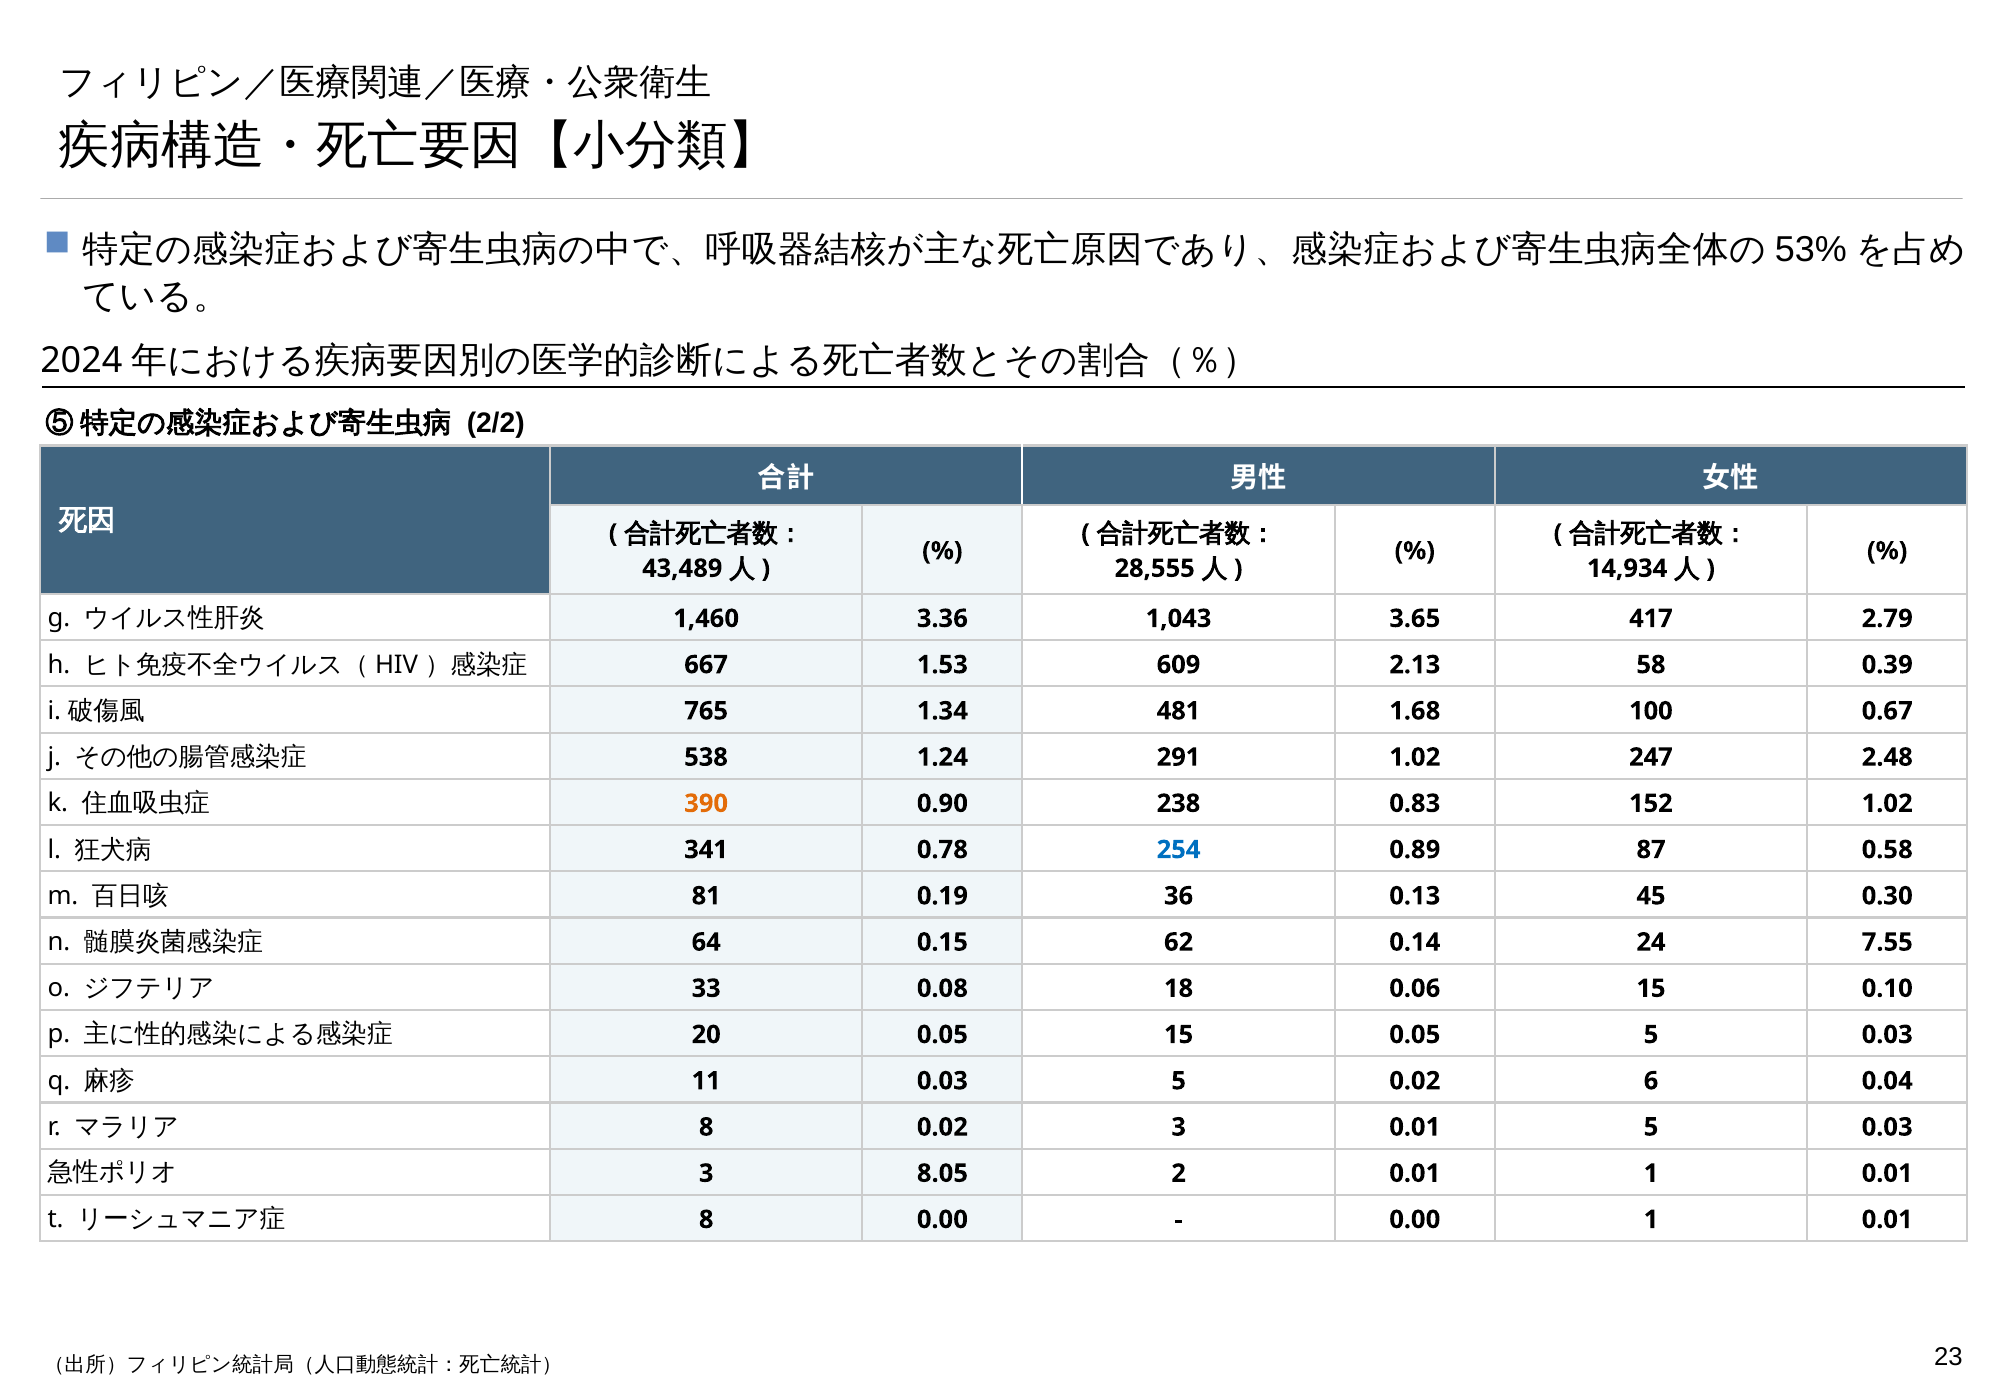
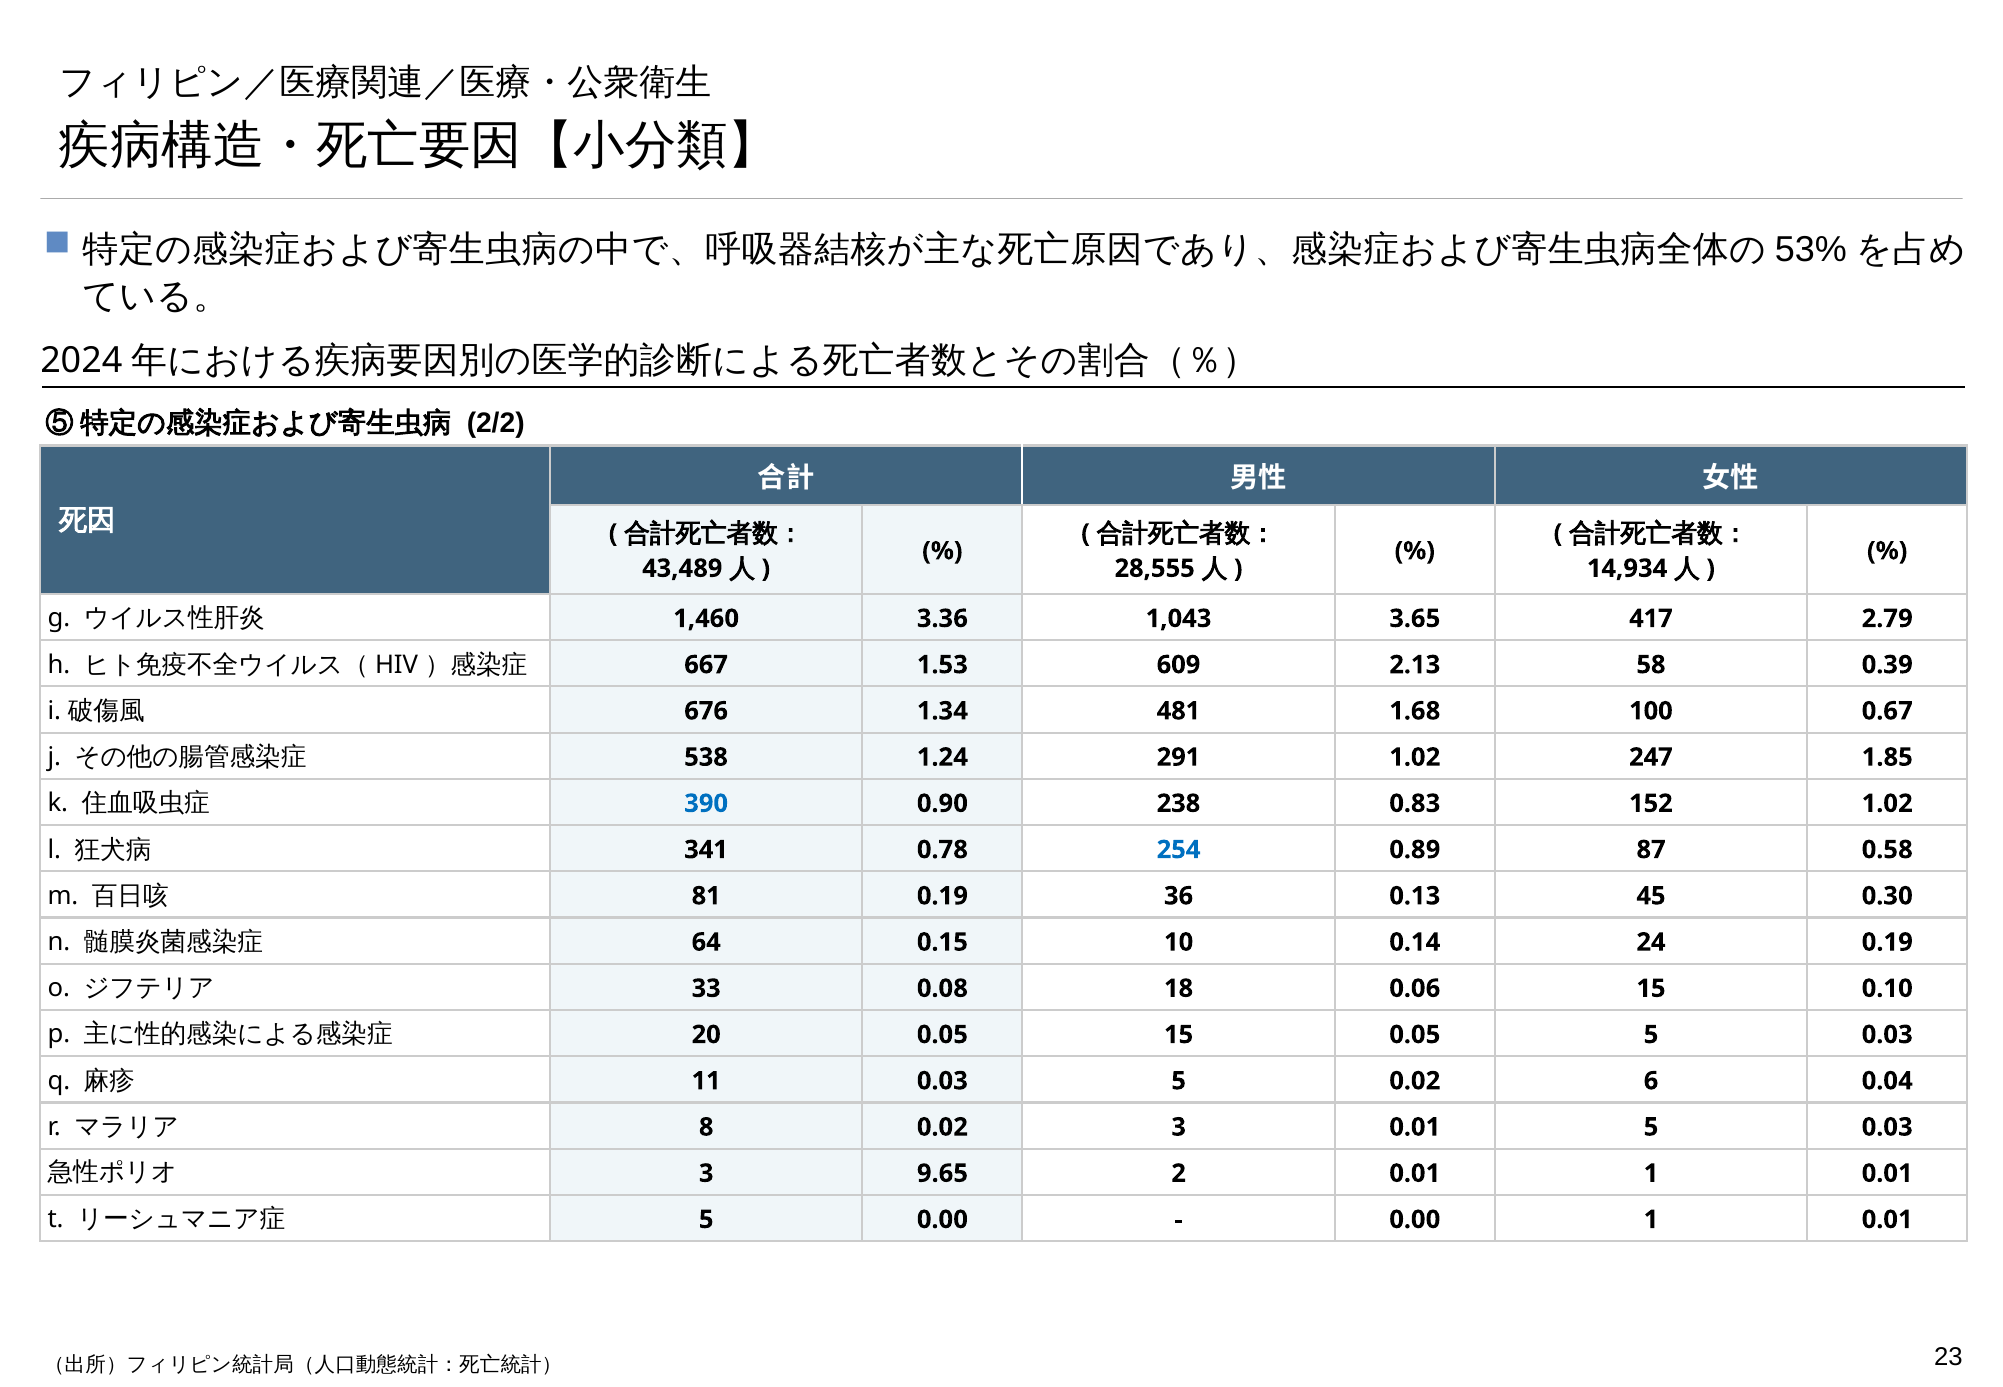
765: 765 -> 676 (706, 711)
2.48: 2.48 -> 1.85 (1887, 757)
390 colour: orange -> blue (706, 803)
62: 62 -> 10 (1179, 942)
24 7.55: 7.55 -> 0.19 (1887, 942)
8.05: 8.05 -> 9.65 (942, 1173)
8: 8 -> 5 (706, 1219)
